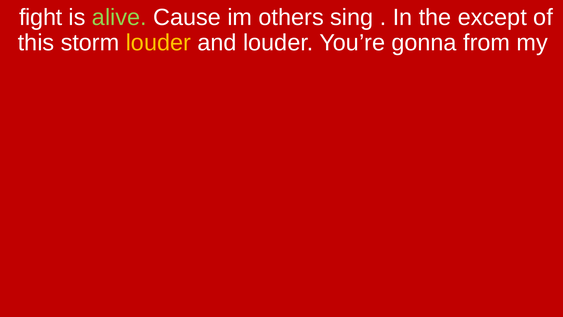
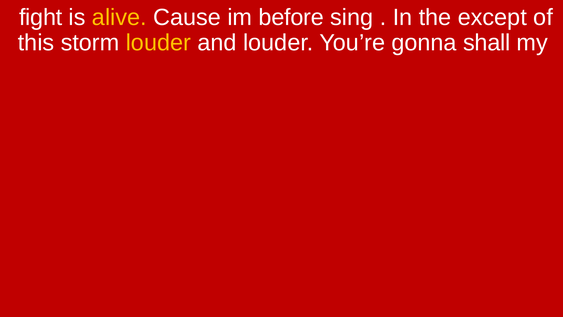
alive colour: light green -> yellow (119, 17)
others: others -> before (291, 17)
from: from -> shall (487, 43)
